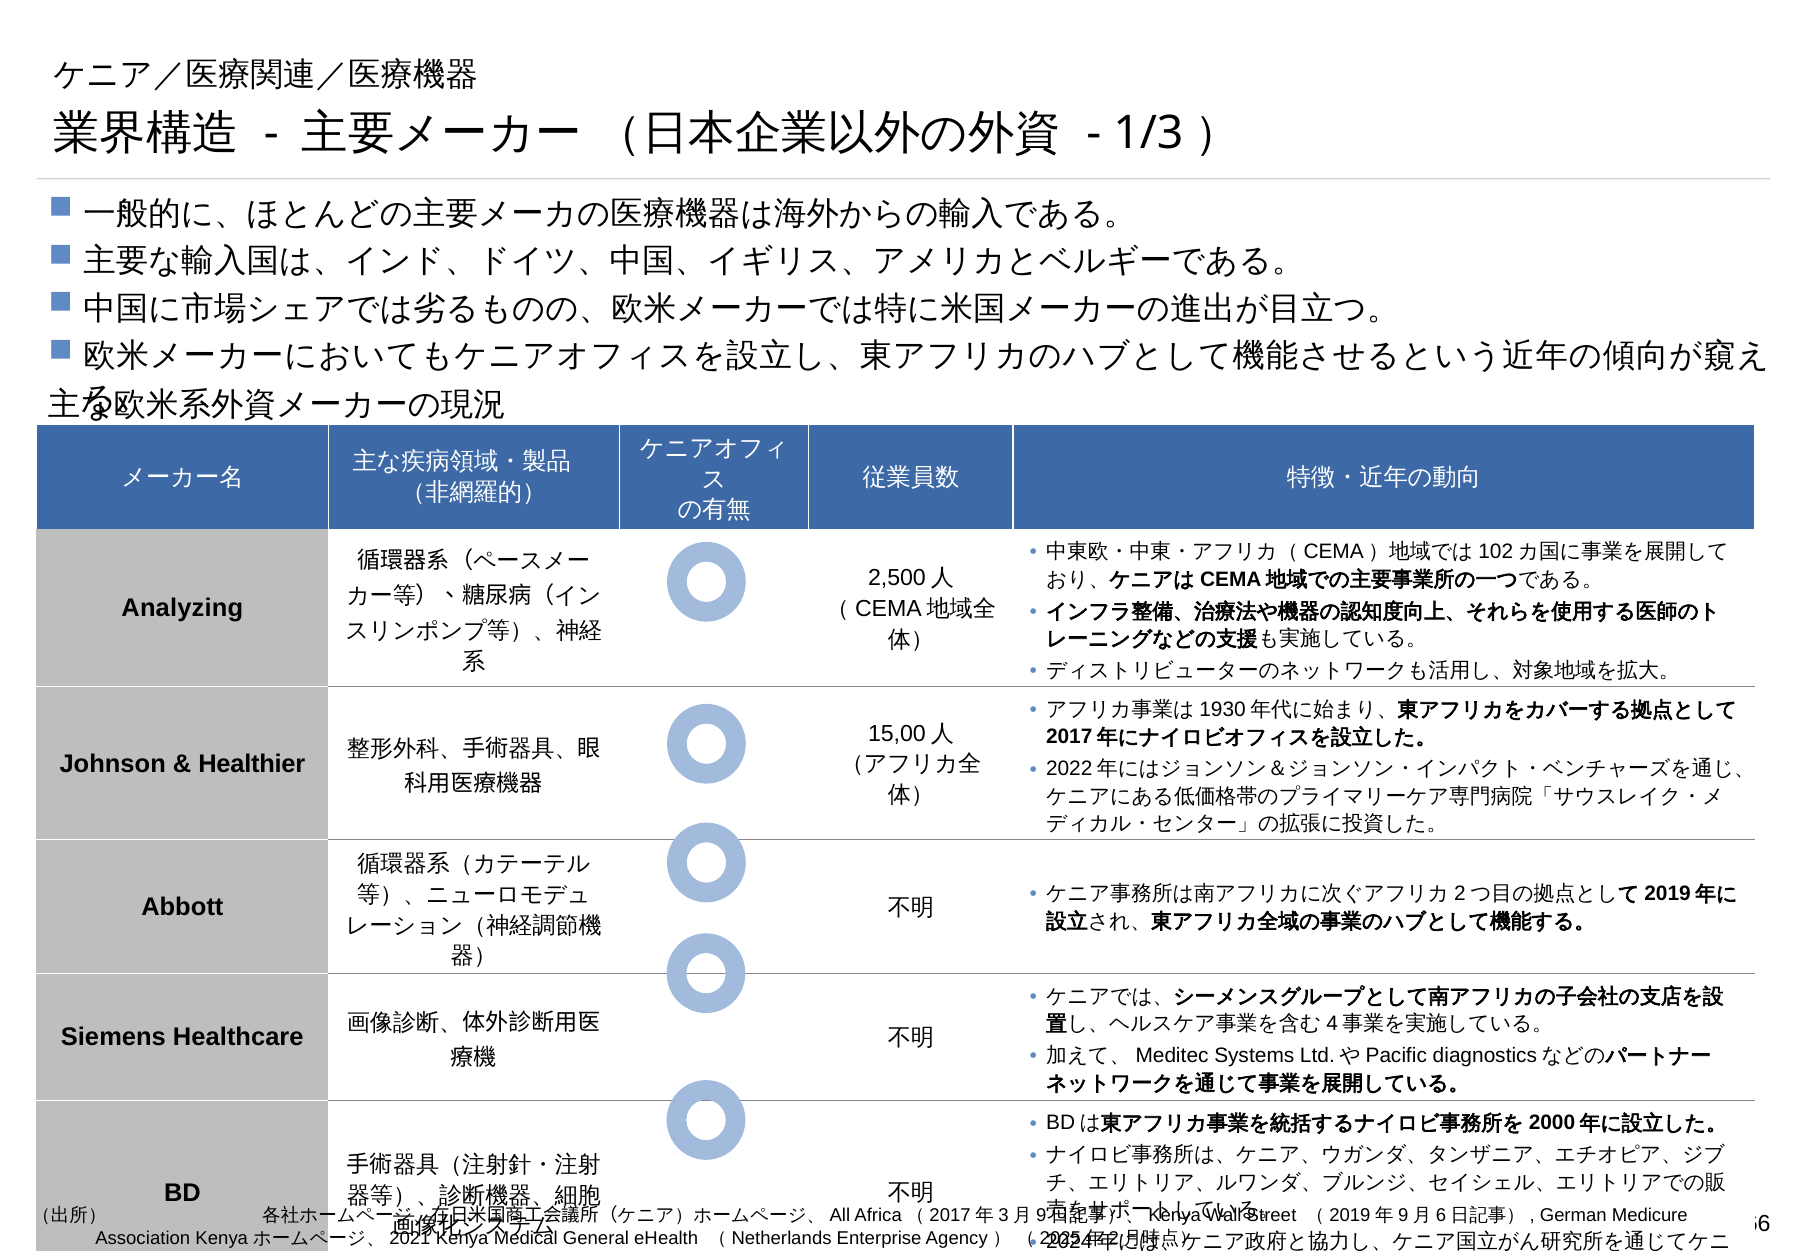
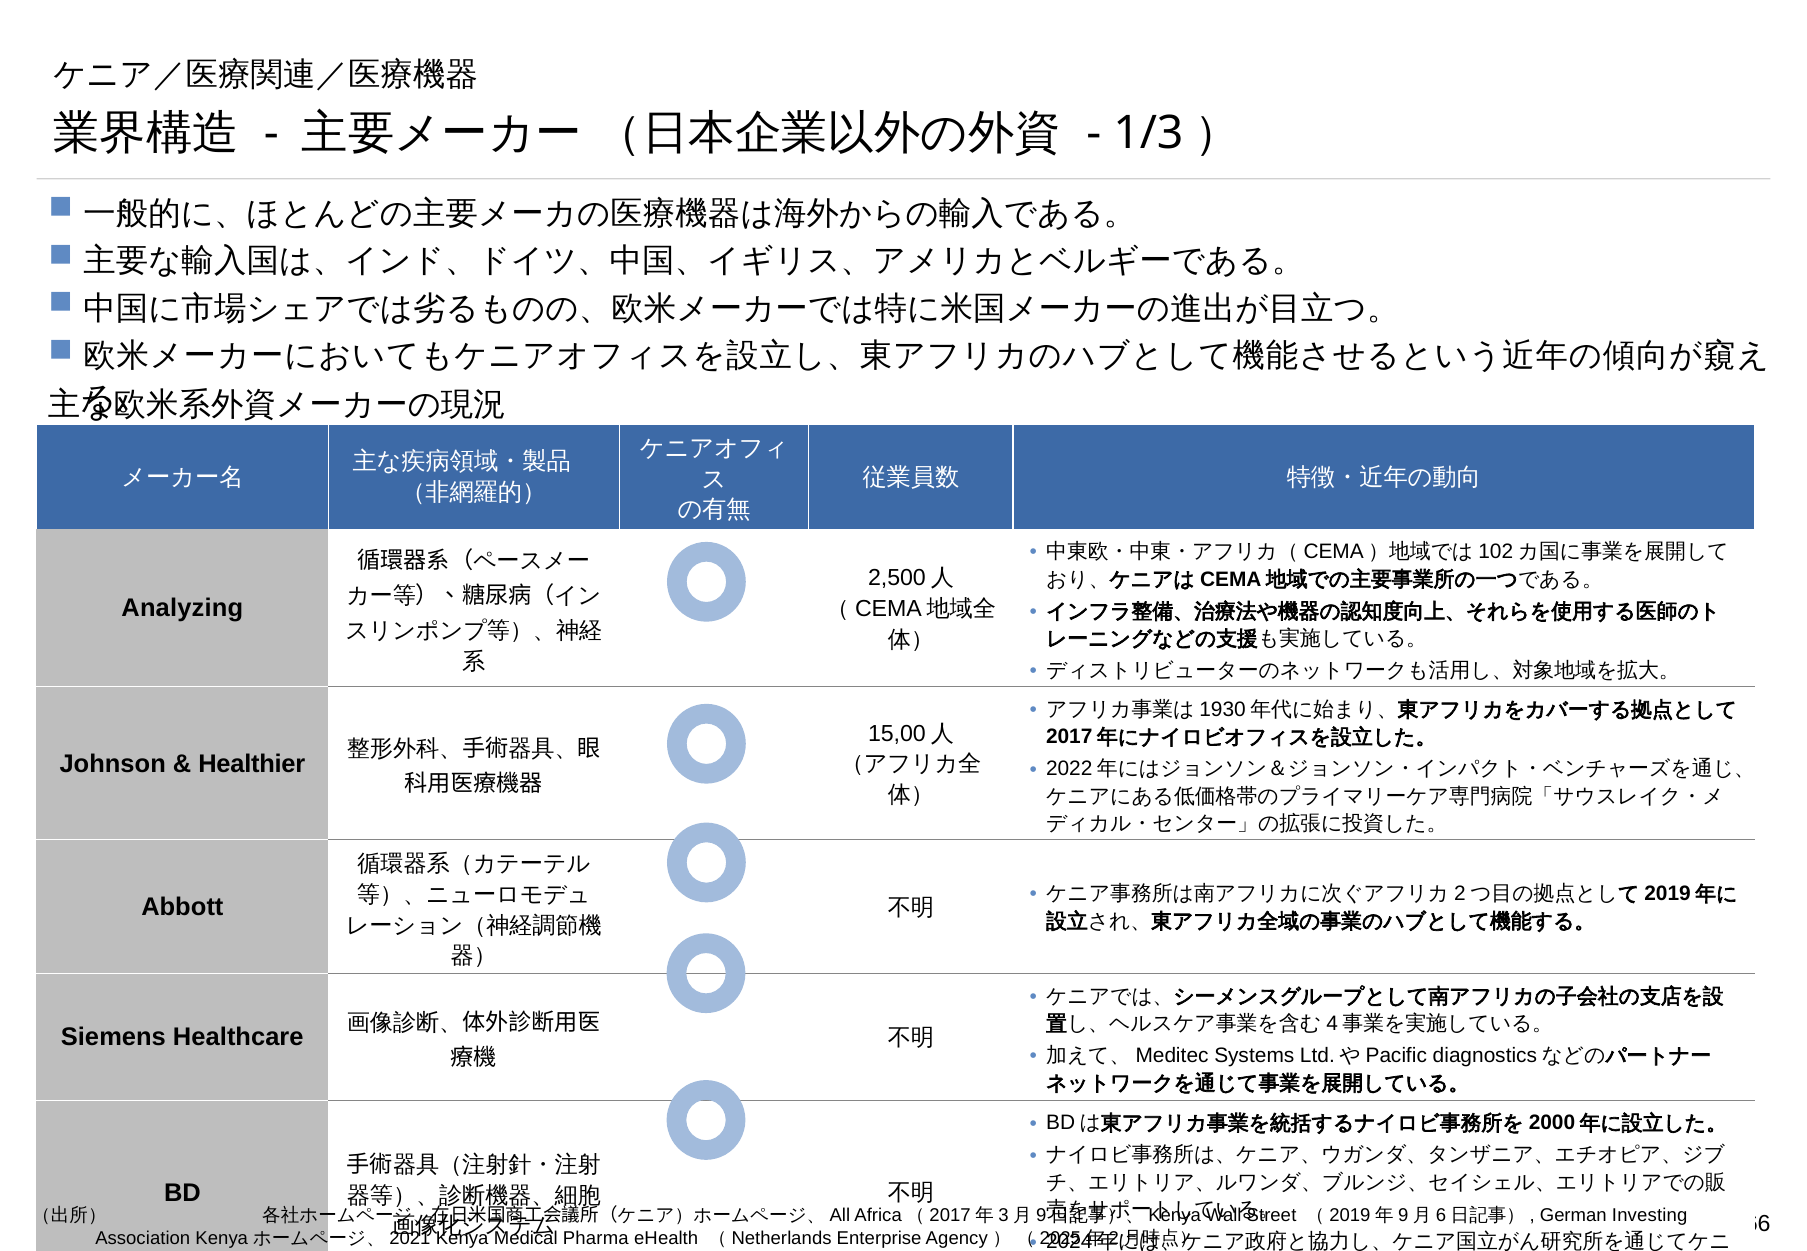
Medicure: Medicure -> Investing (1650, 1216)
General: General -> Pharma (596, 1238)
